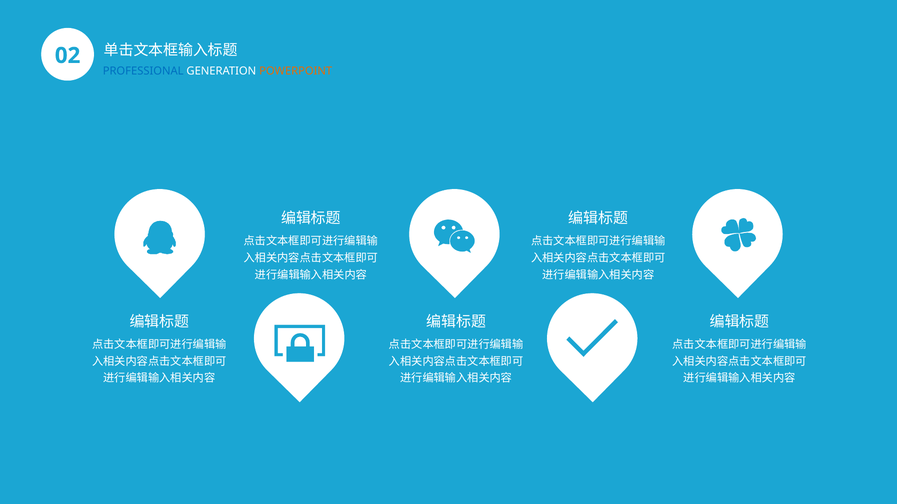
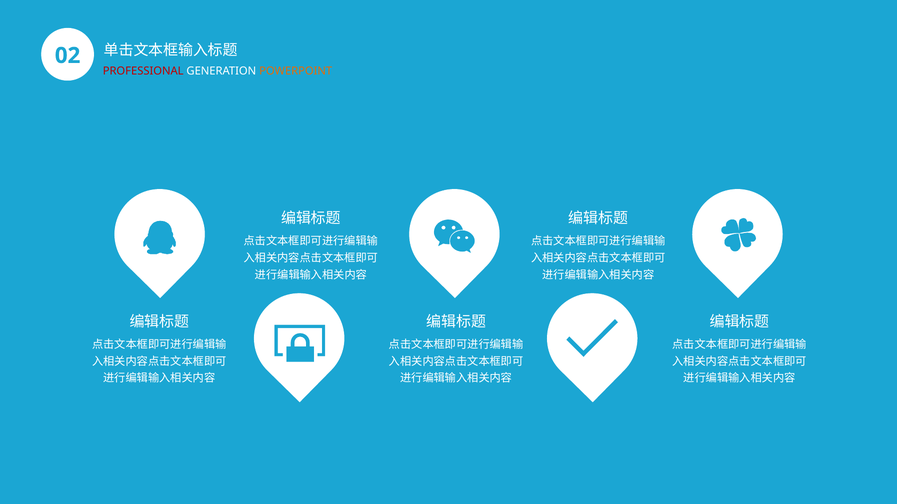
PROFESSIONAL colour: blue -> red (143, 71)
